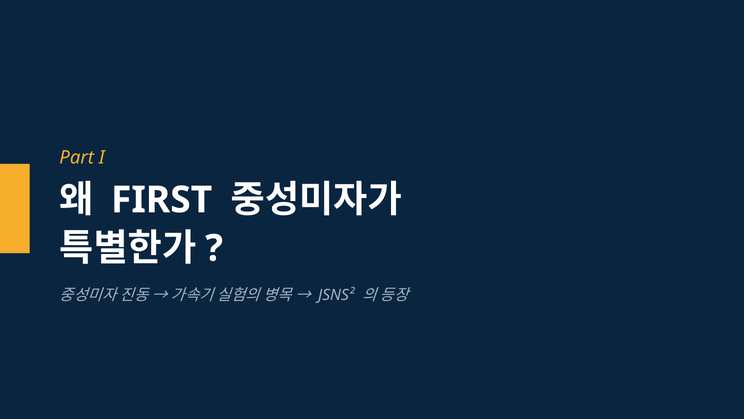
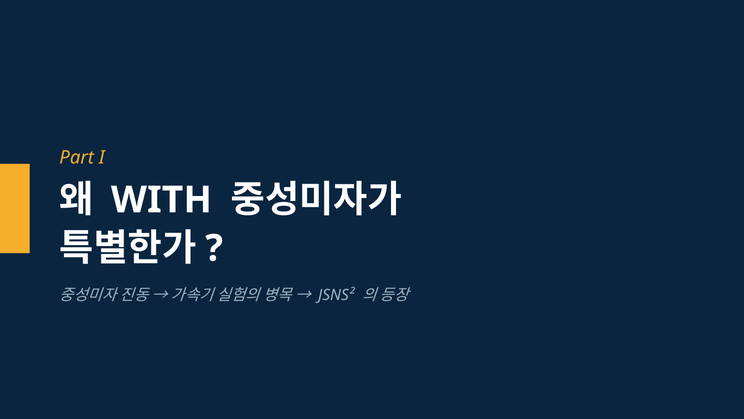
FIRST: FIRST -> WITH (161, 200)
